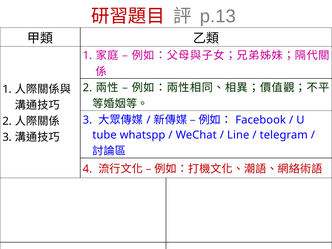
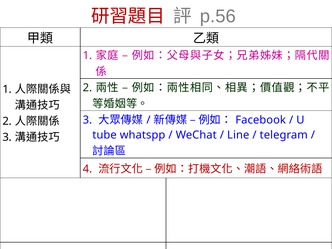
p.13: p.13 -> p.56 (218, 16)
